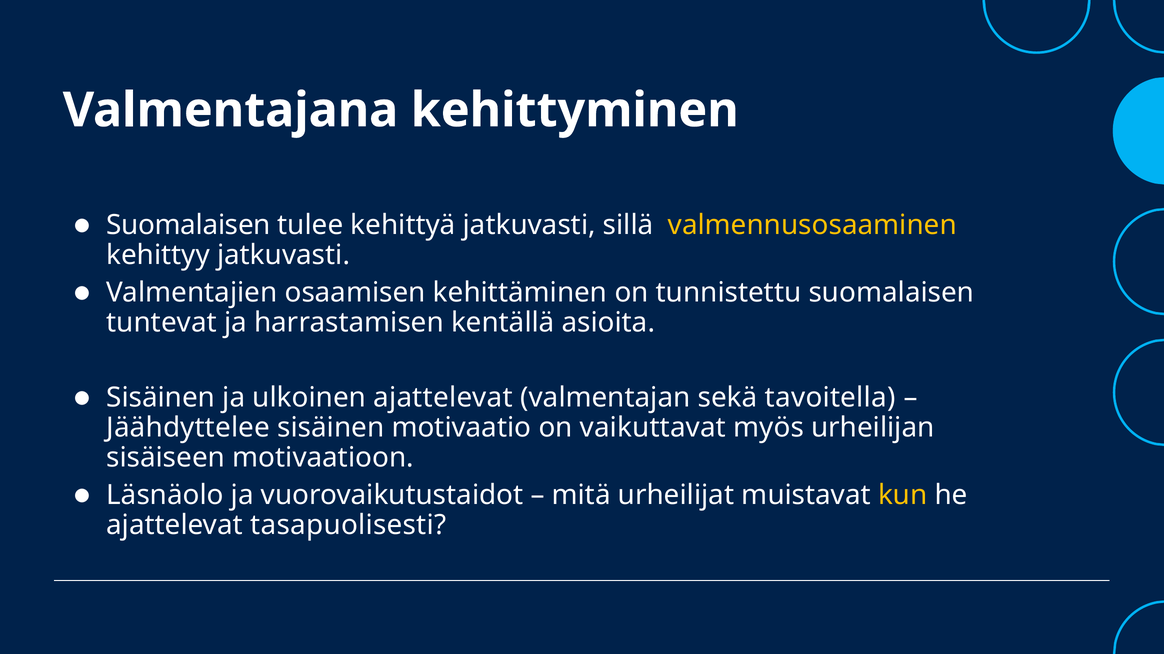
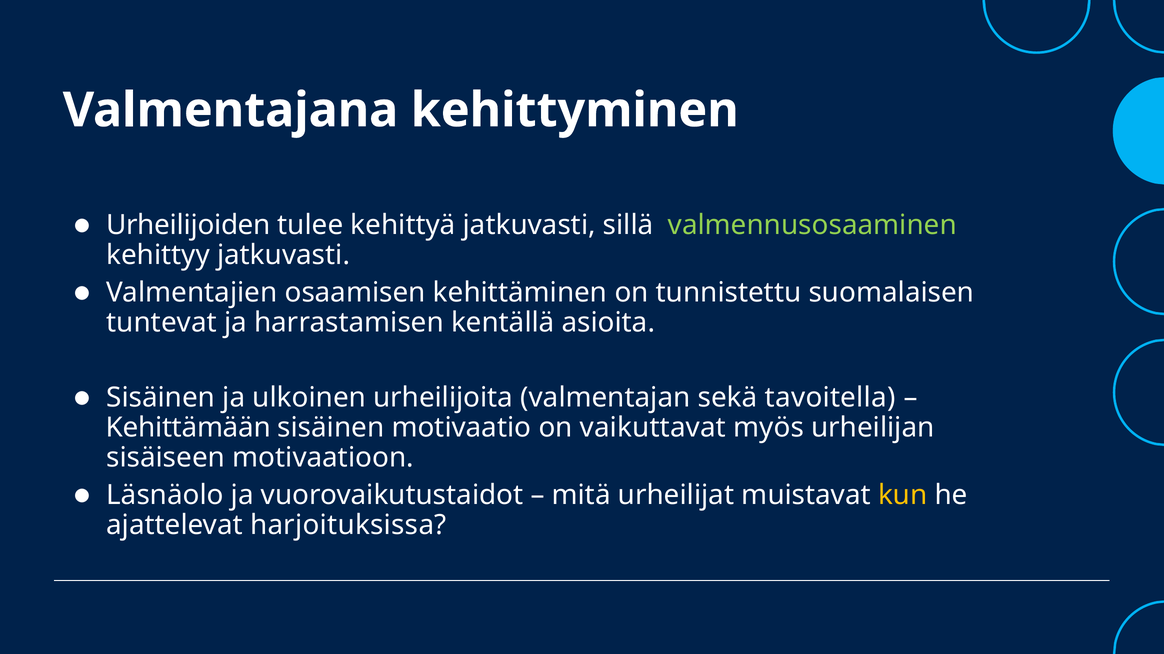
Suomalaisen: Suomalaisen -> Urheilijoiden (188, 225)
valmennusosaaminen colour: yellow -> light green (812, 225)
ulkoinen ajattelevat: ajattelevat -> urheilijoita (443, 398)
Jäähdyttelee: Jäähdyttelee -> Kehittämään (188, 428)
tasapuolisesti: tasapuolisesti -> harjoituksissa (348, 526)
